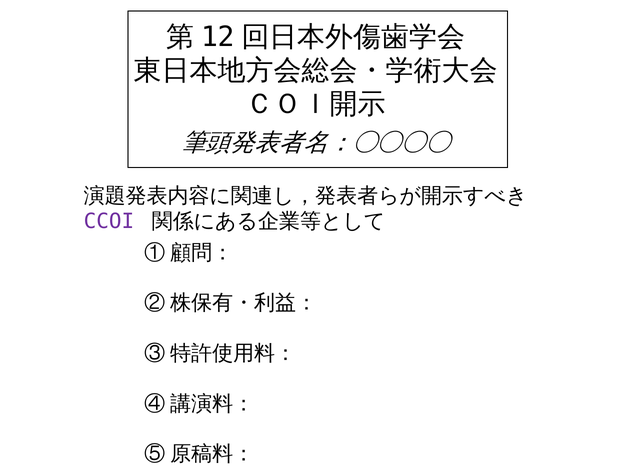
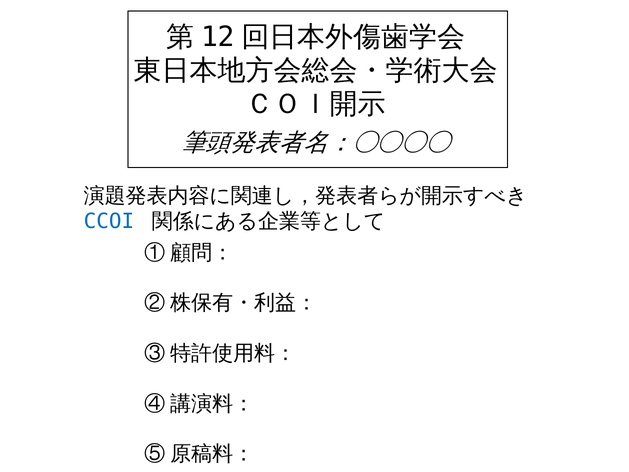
CCOI colour: purple -> blue (109, 221)
